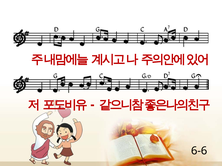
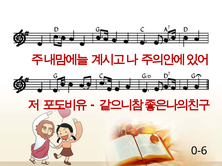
6-6: 6-6 -> 0-6 (199, 151)
